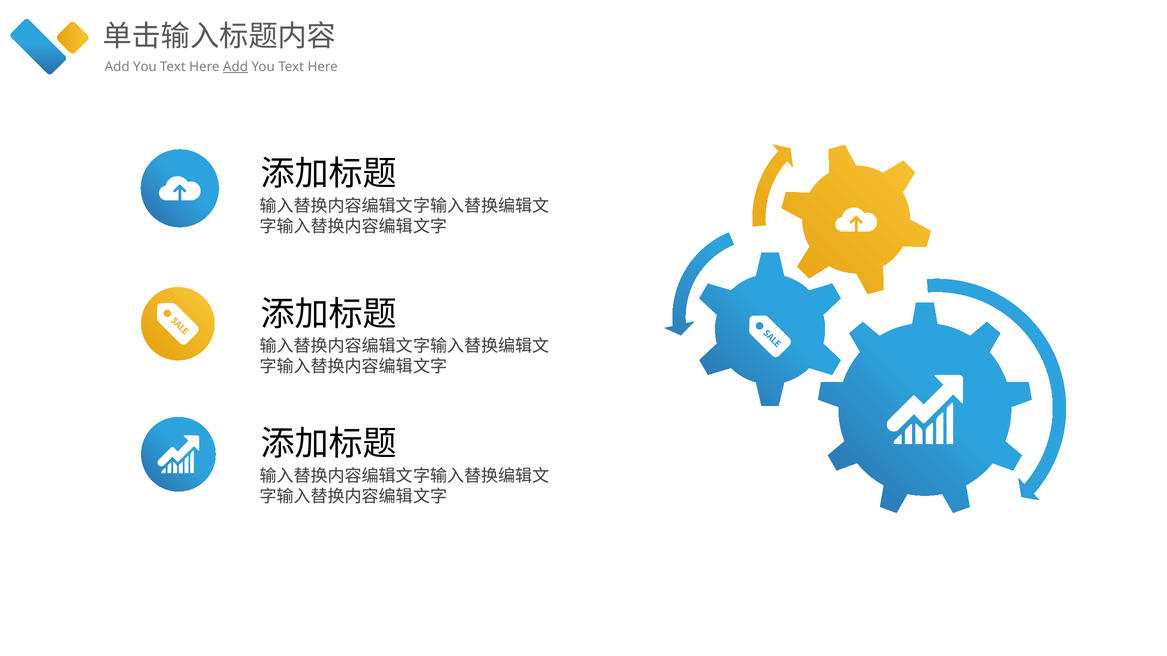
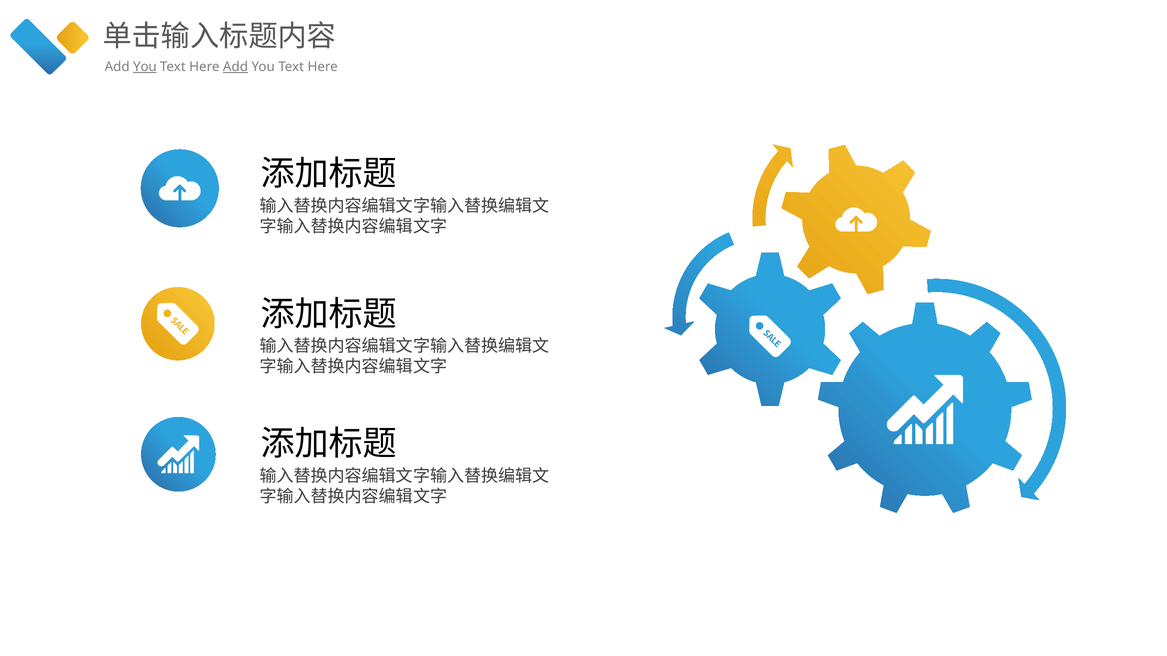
You underline: none -> present (145, 67)
